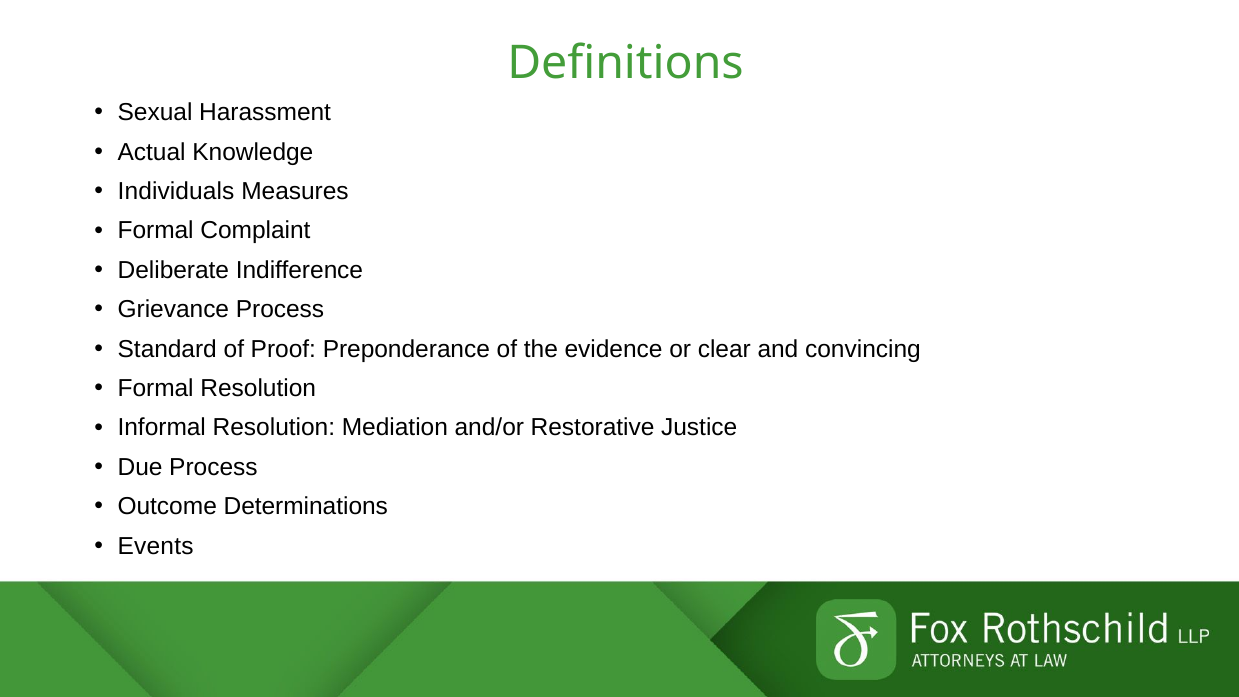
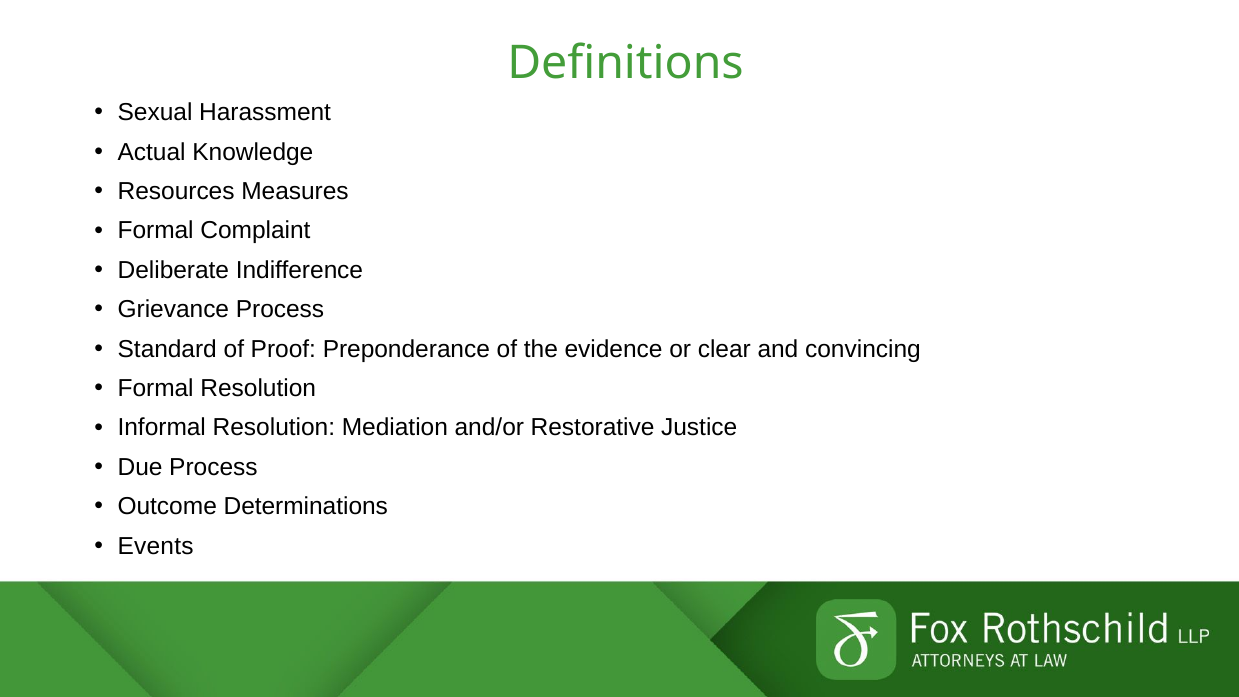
Individuals: Individuals -> Resources (176, 191)
